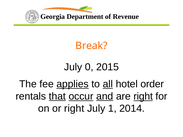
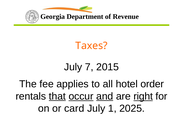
Break: Break -> Taxes (91, 46)
0: 0 -> 7 (89, 67)
applies underline: present -> none (73, 84)
all underline: present -> none (108, 84)
or right: right -> card (74, 109)
2014: 2014 -> 2025 (132, 109)
